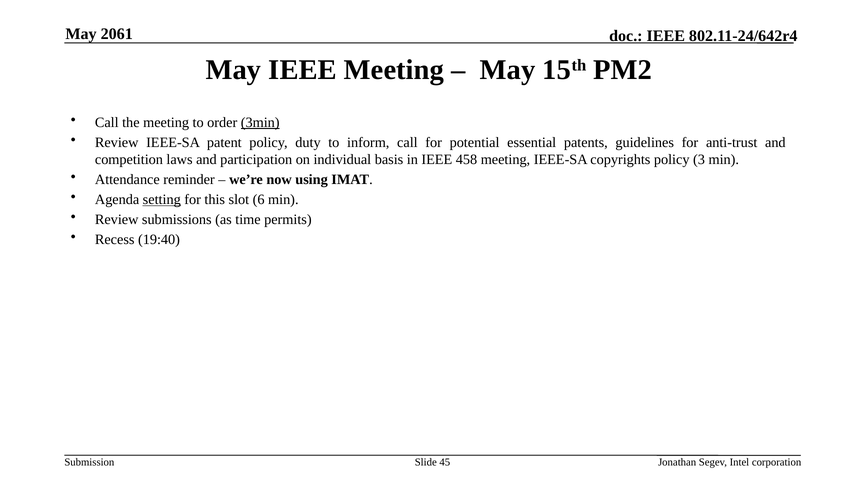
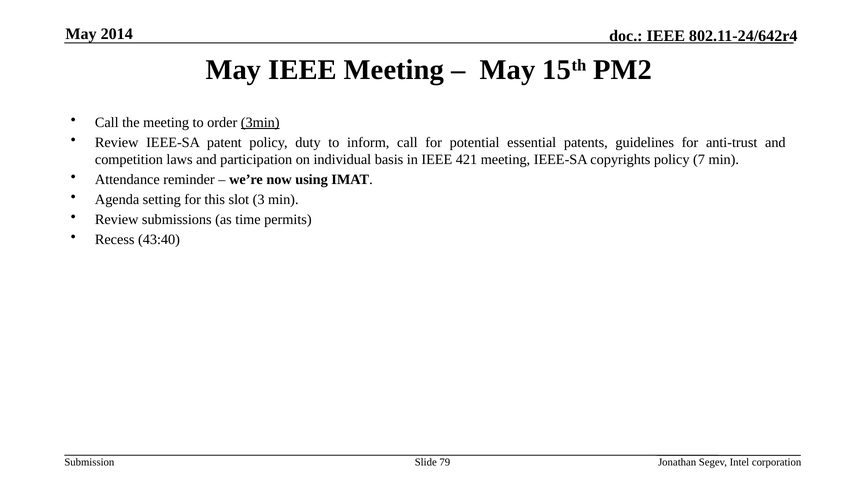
2061: 2061 -> 2014 (117, 34)
458: 458 -> 421 (467, 160)
3: 3 -> 7 (699, 160)
setting underline: present -> none (162, 200)
6: 6 -> 3 (259, 200)
19:40: 19:40 -> 43:40 (159, 240)
45: 45 -> 79 (445, 463)
